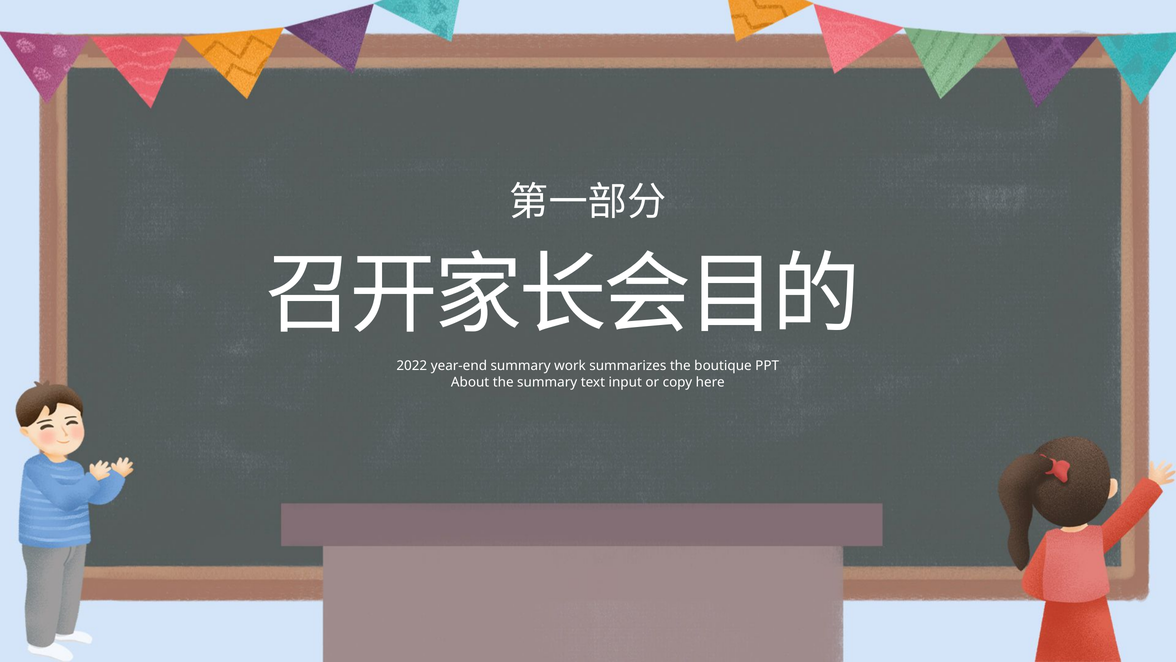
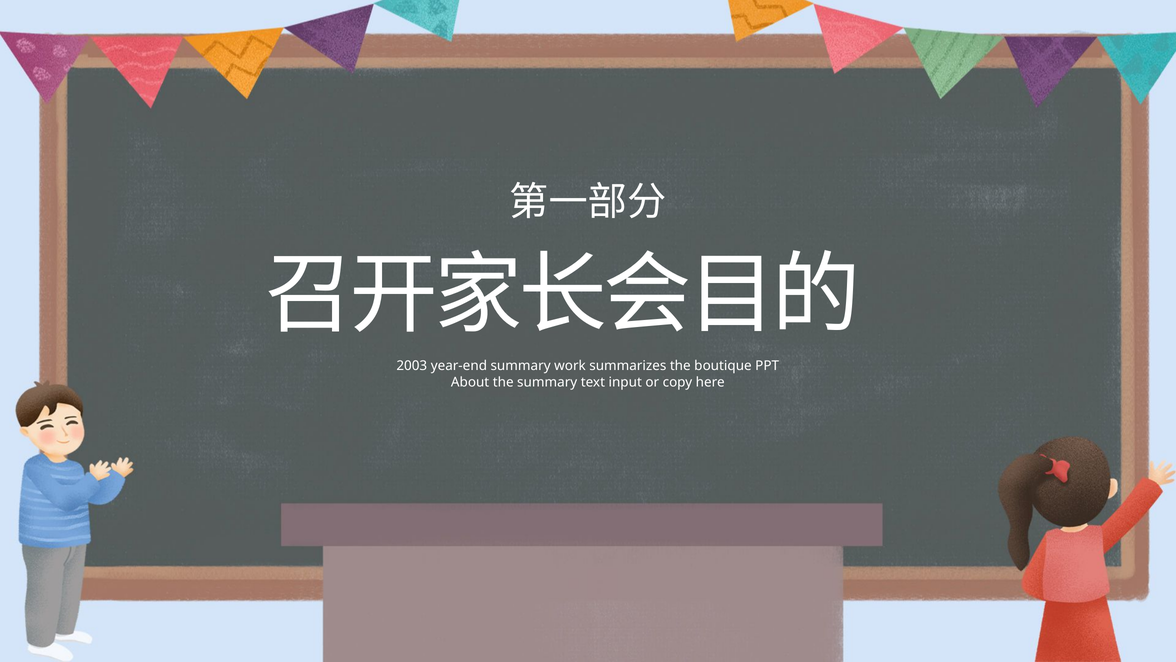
2022: 2022 -> 2003 (412, 366)
